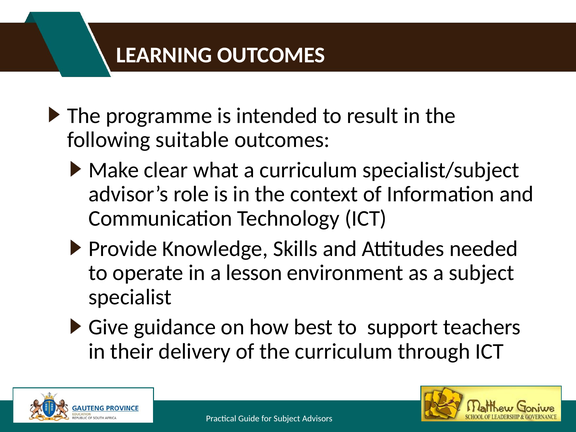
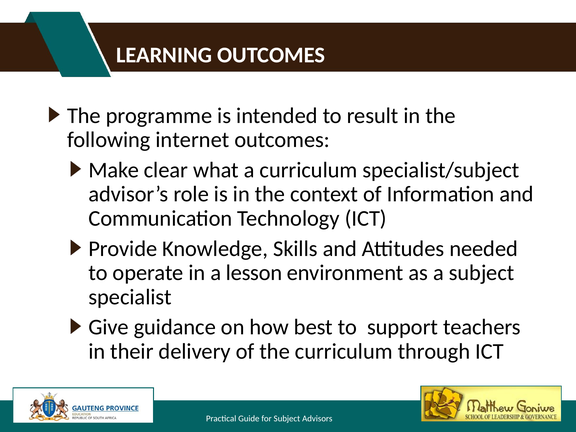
suitable: suitable -> internet (192, 140)
